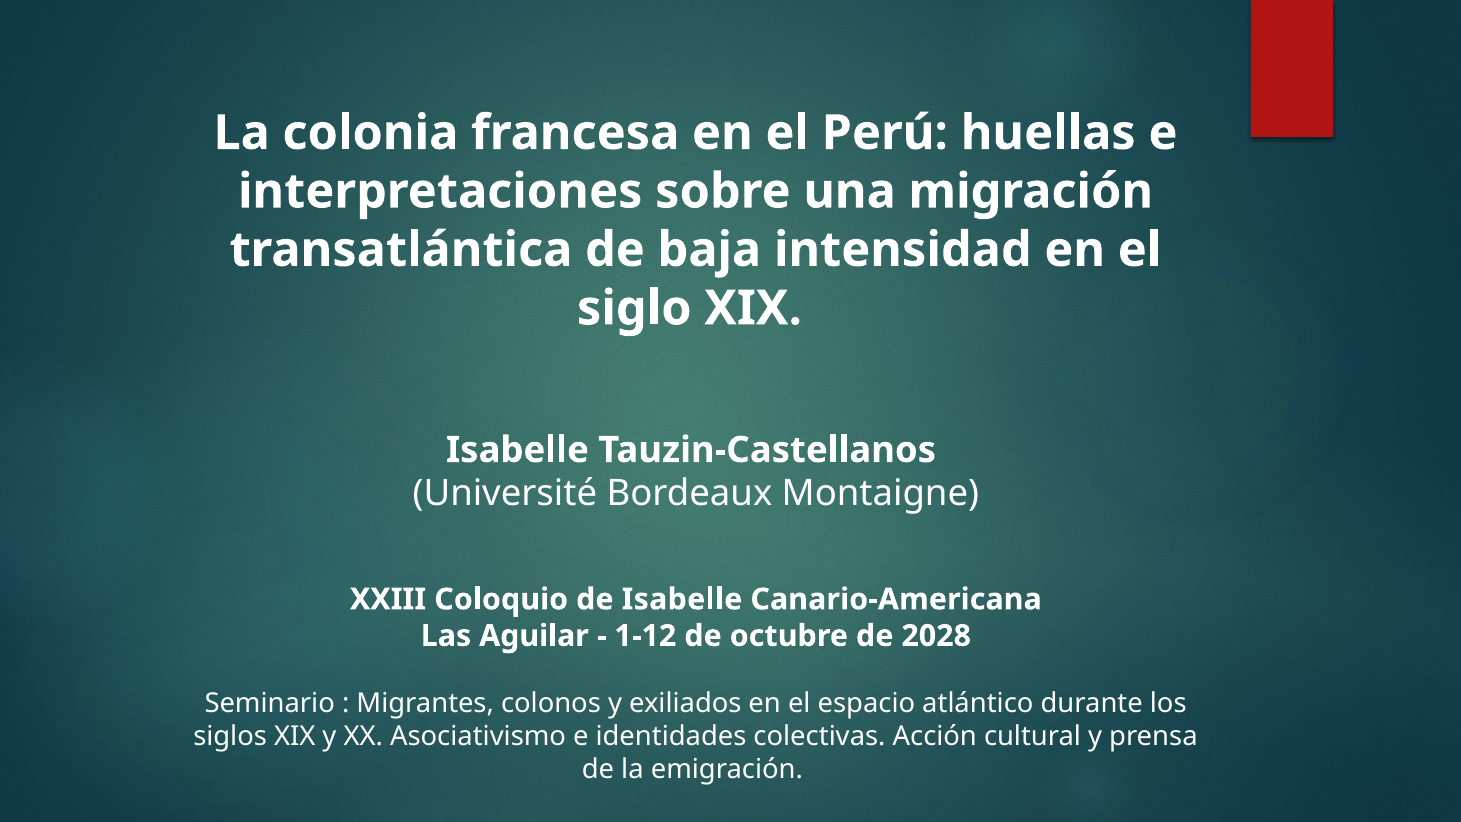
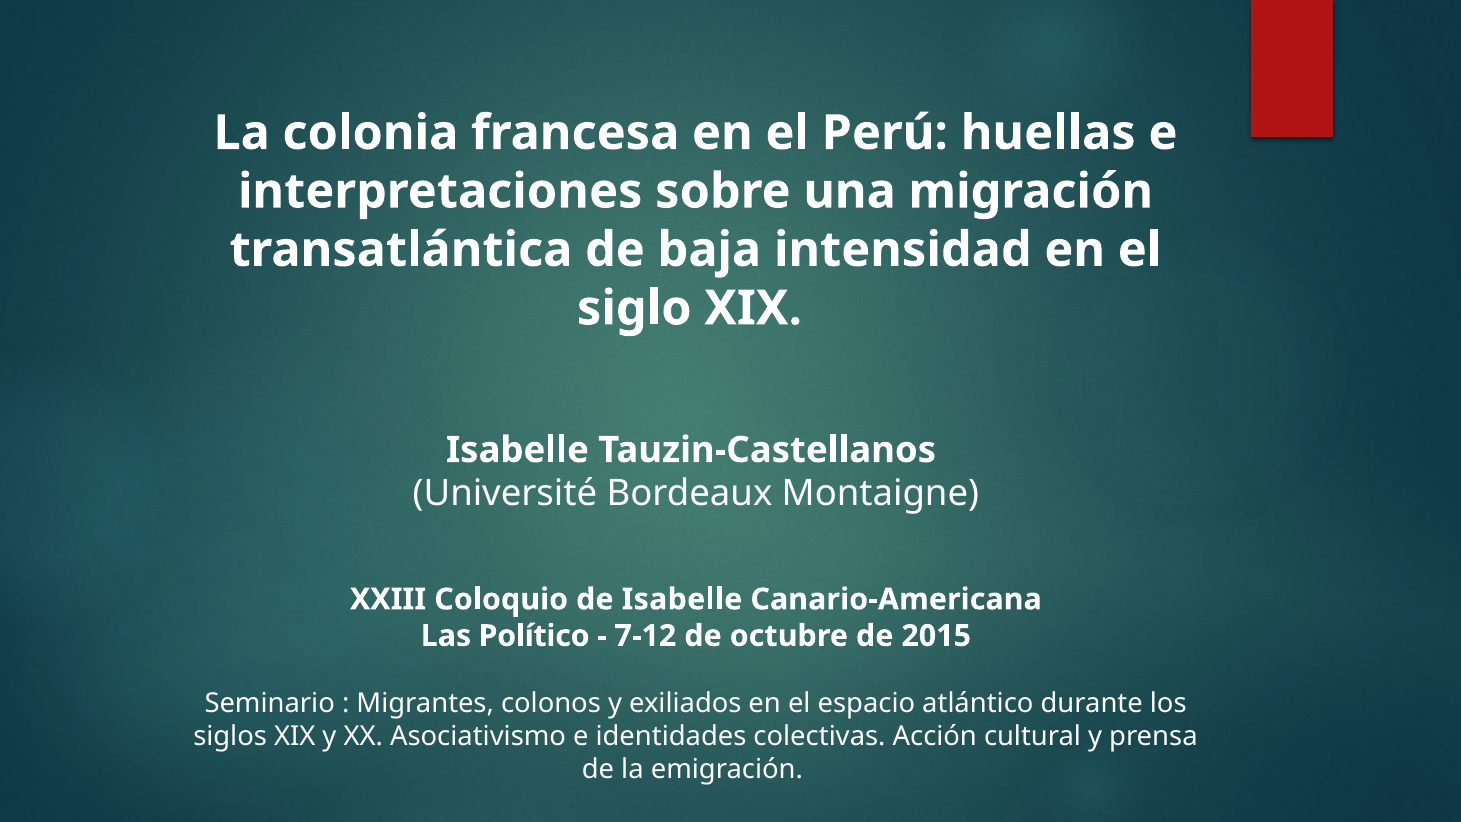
Aguilar: Aguilar -> Político (534, 636)
1-12: 1-12 -> 7-12 (645, 636)
2028: 2028 -> 2015 (936, 636)
